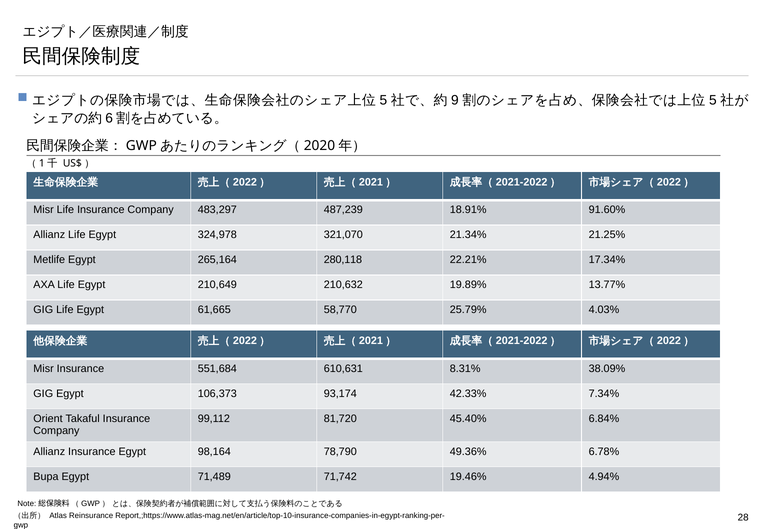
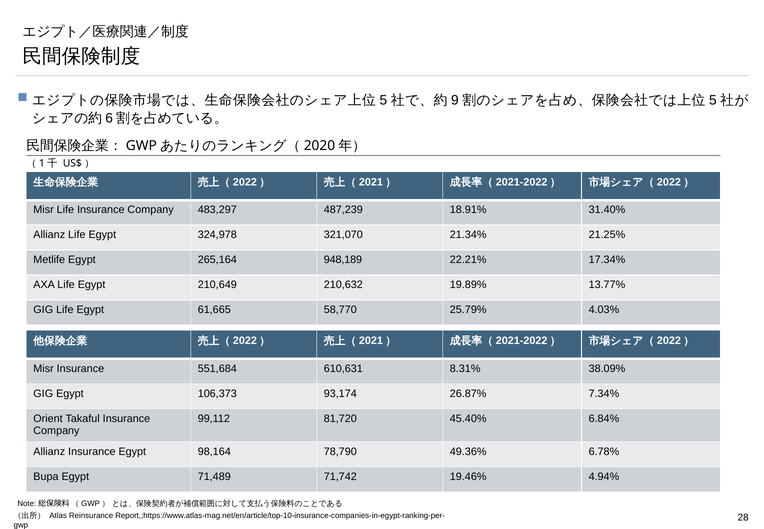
91.60%: 91.60% -> 31.40% (607, 210)
280,118: 280,118 -> 948,189 (343, 260)
42.33%: 42.33% -> 26.87% (468, 393)
